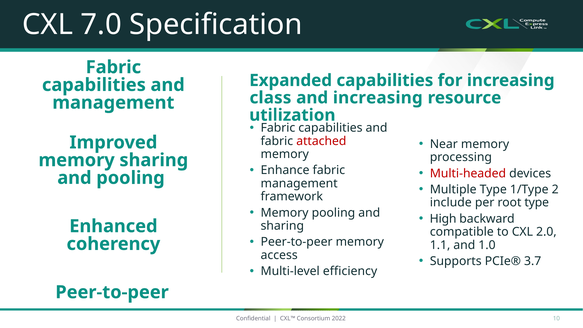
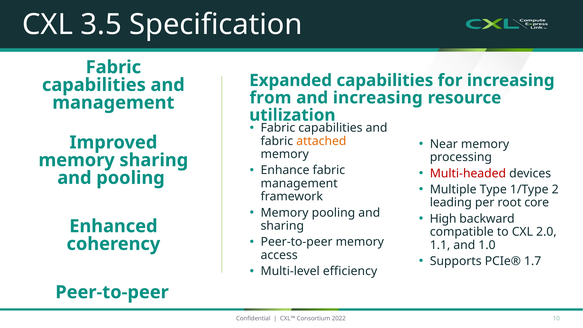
7.0: 7.0 -> 3.5 (101, 25)
class: class -> from (270, 98)
attached colour: red -> orange (321, 141)
include: include -> leading (451, 203)
root type: type -> core (537, 203)
3.7: 3.7 -> 1.7 (533, 261)
